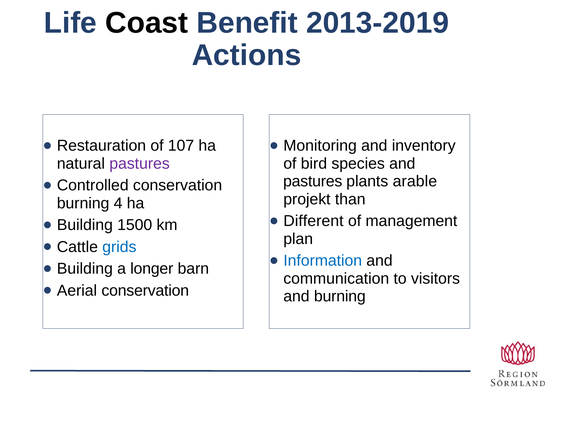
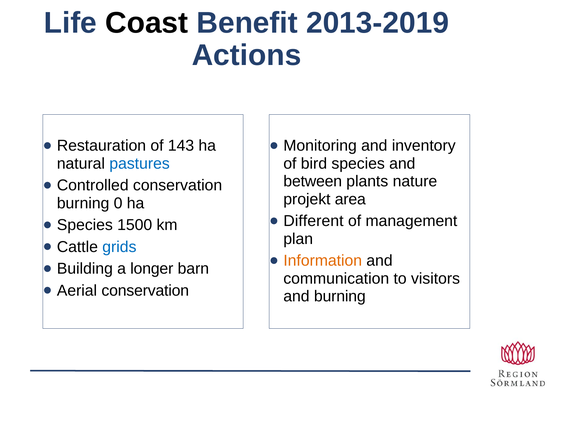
107: 107 -> 143 (181, 146)
pastures colour: purple -> blue (140, 163)
pastures: pastures -> between (313, 181)
arable: arable -> nature (415, 181)
than: than -> area (350, 199)
4: 4 -> 0 (118, 203)
Building: Building -> Species (85, 225)
Information colour: blue -> orange (323, 260)
